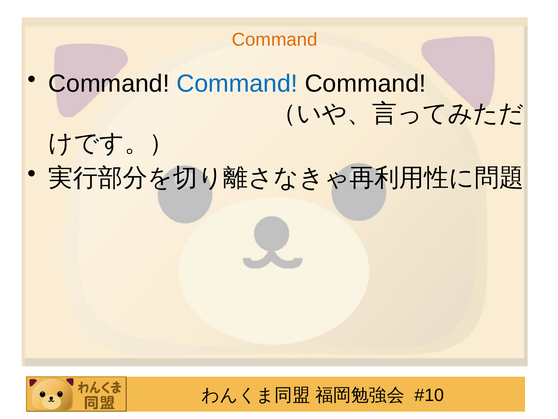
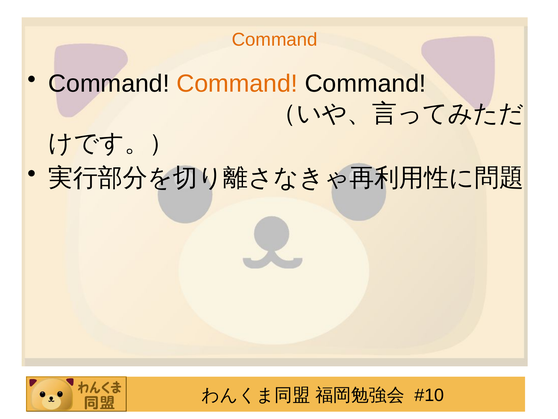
Command colour: blue -> orange (237, 84)
